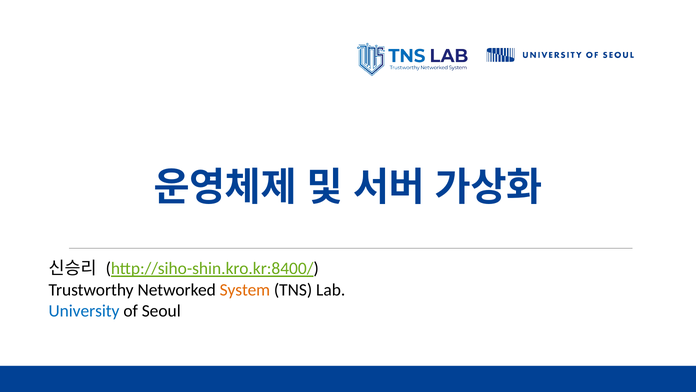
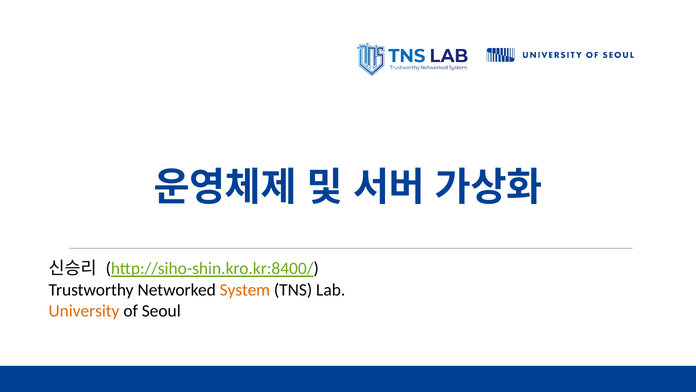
University colour: blue -> orange (84, 310)
